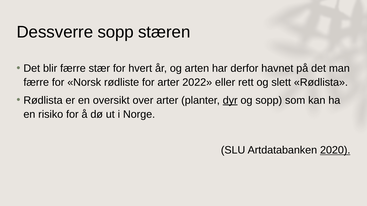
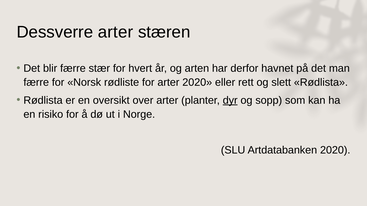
Dessverre sopp: sopp -> arter (116, 32)
arter 2022: 2022 -> 2020 (197, 83)
2020 underline: present -> none (335, 150)
